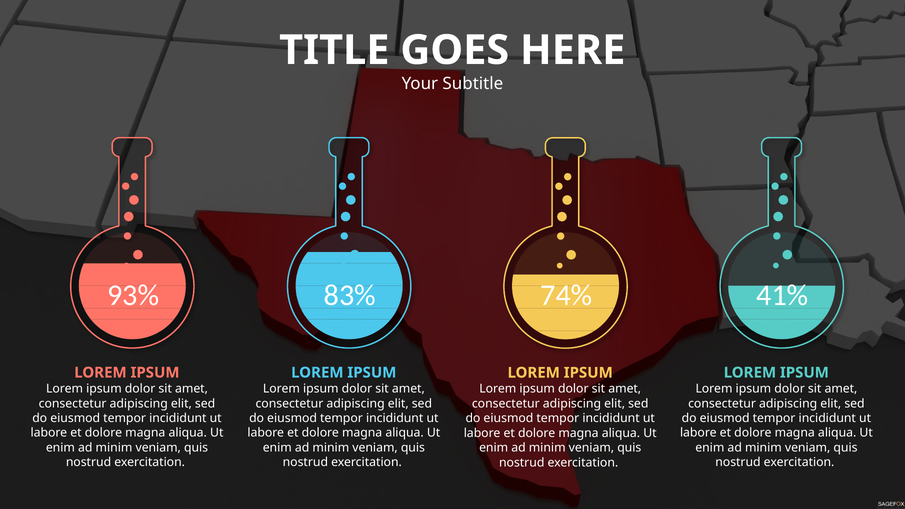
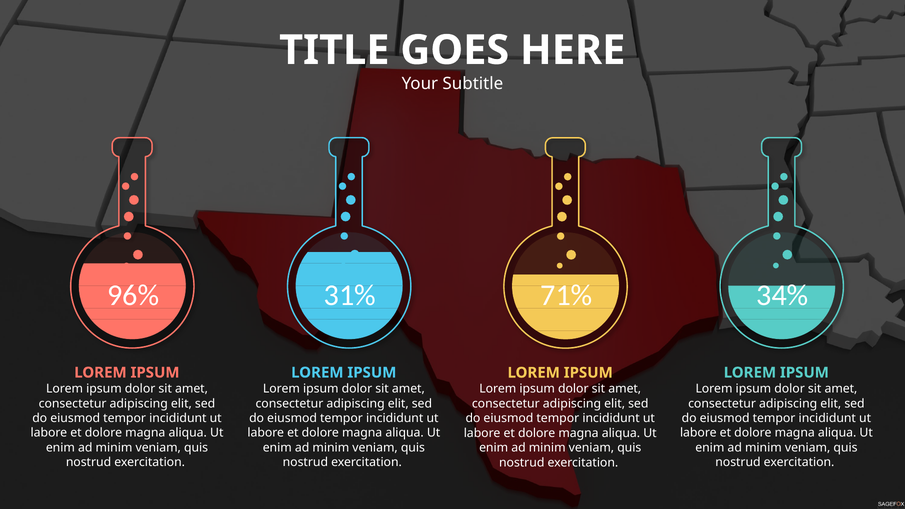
93%: 93% -> 96% (133, 295)
83%: 83% -> 31% (350, 295)
41%: 41% -> 34% (782, 295)
74%: 74% -> 71% (566, 295)
